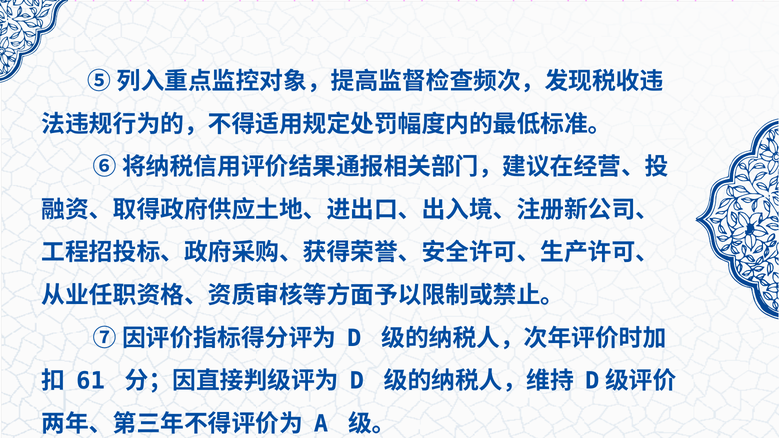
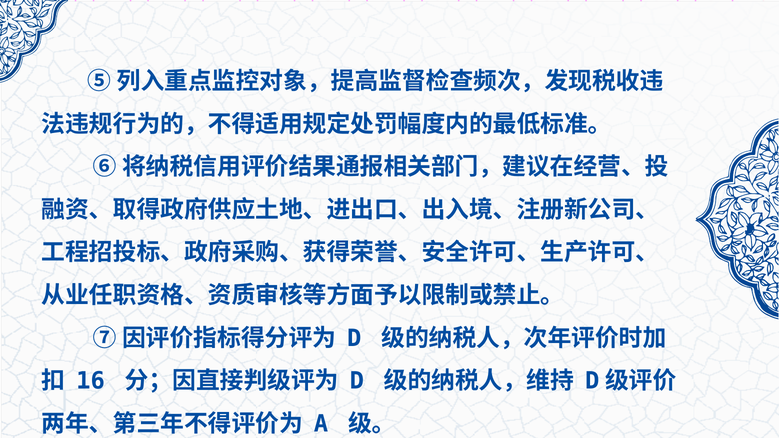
61: 61 -> 16 (91, 381)
